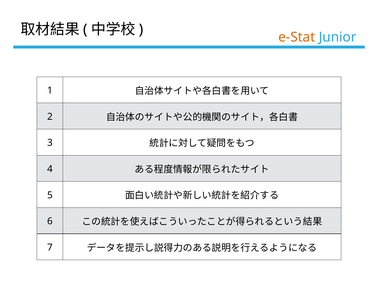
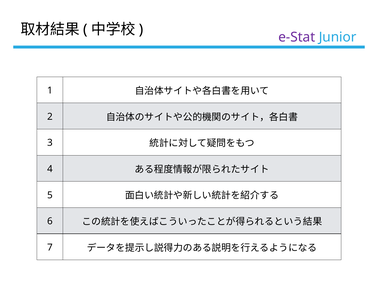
e-Stat colour: orange -> purple (297, 37)
